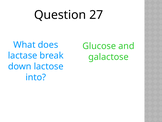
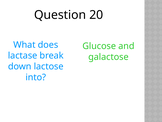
27: 27 -> 20 (96, 15)
